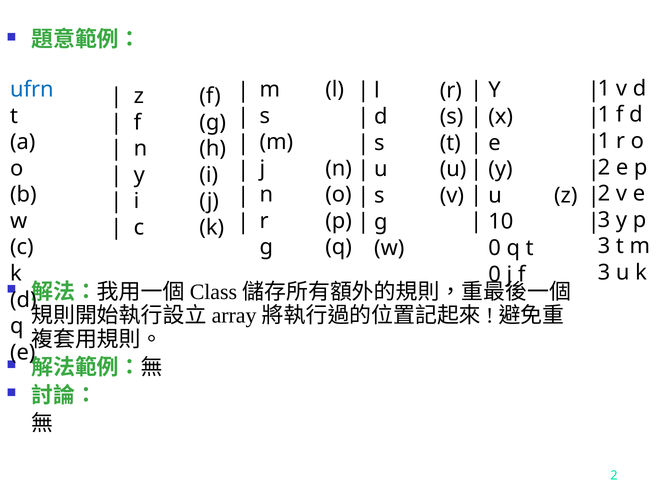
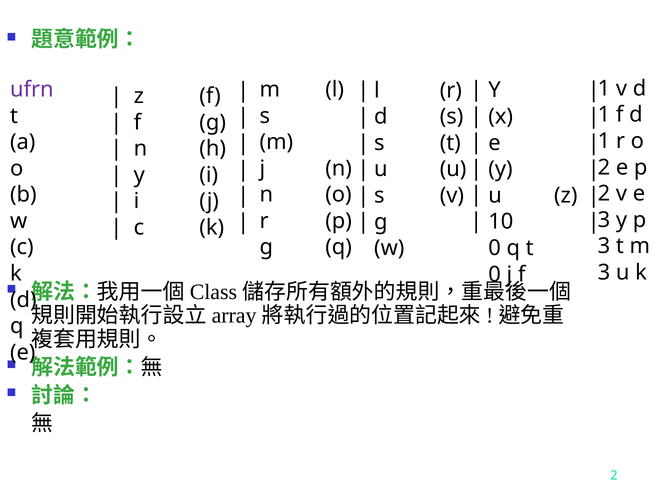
ufrn colour: blue -> purple (32, 89)
